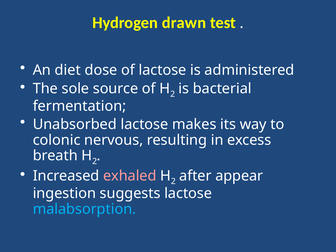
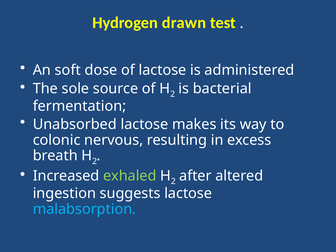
diet: diet -> soft (68, 70)
exhaled colour: pink -> light green (130, 176)
appear: appear -> altered (239, 176)
